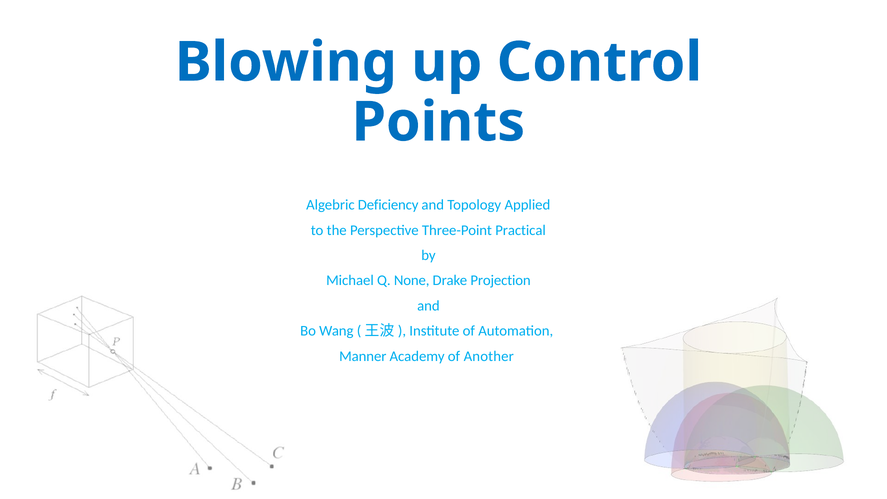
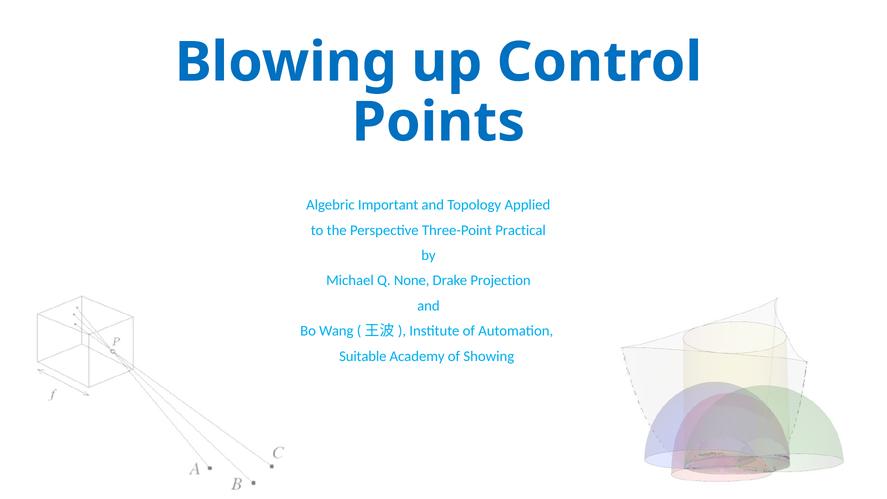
Deficiency: Deficiency -> Important (388, 205)
Manner: Manner -> Suitable (363, 356)
Another: Another -> Showing (489, 356)
